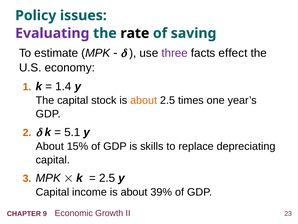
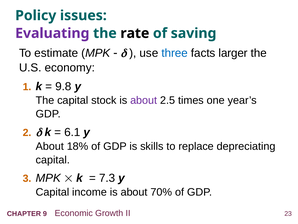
three colour: purple -> blue (175, 53)
effect: effect -> larger (233, 53)
1.4: 1.4 -> 9.8 (63, 86)
about colour: orange -> purple (144, 100)
5.1: 5.1 -> 6.1 (72, 132)
15%: 15% -> 18% (78, 146)
2.5: 2.5 -> 7.3 (107, 178)
39%: 39% -> 70% (161, 192)
